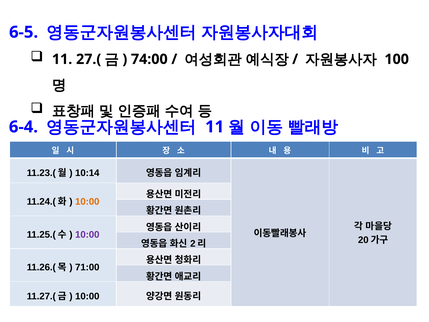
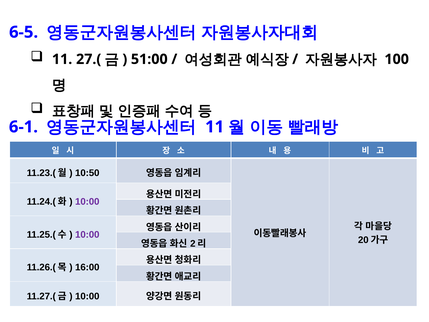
74:00: 74:00 -> 51:00 (149, 59)
6-4: 6-4 -> 6-1 (23, 127)
10:14: 10:14 -> 10:50 (87, 173)
10:00 colour: orange -> purple (87, 202)
71:00: 71:00 -> 16:00 (87, 267)
